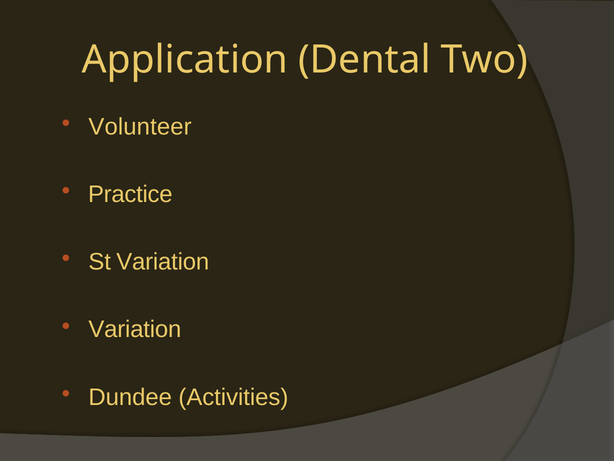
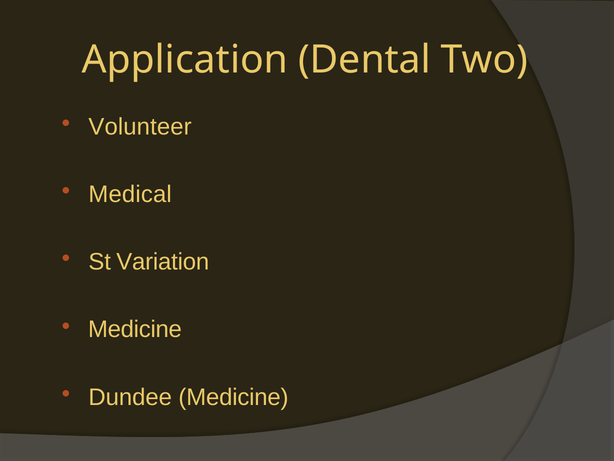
Practice: Practice -> Medical (130, 194)
Variation: Variation -> Medicine (135, 329)
Dundee Activities: Activities -> Medicine (233, 397)
